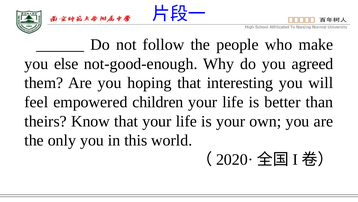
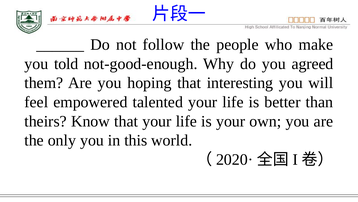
else: else -> told (66, 64)
children: children -> talented (158, 102)
